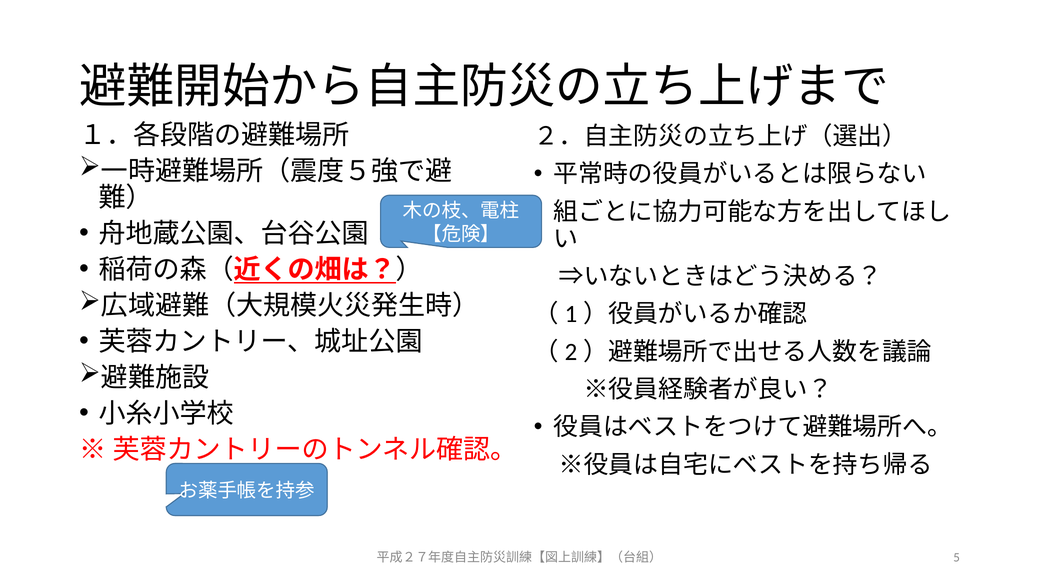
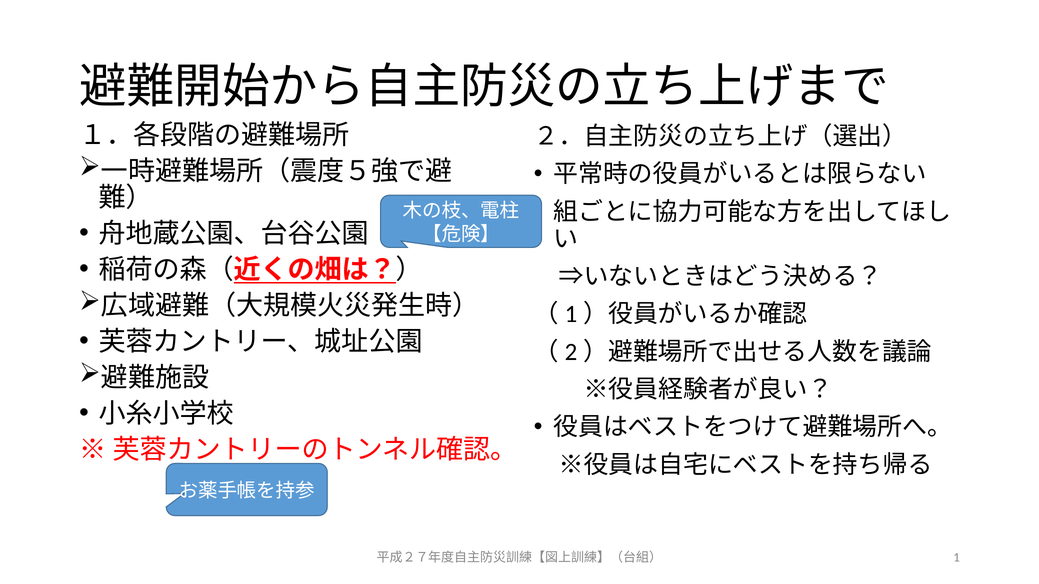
5: 5 -> 1 (957, 558)
